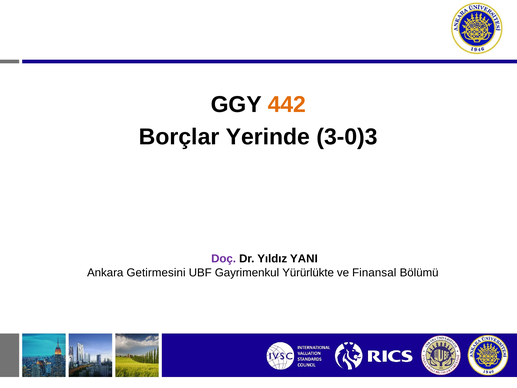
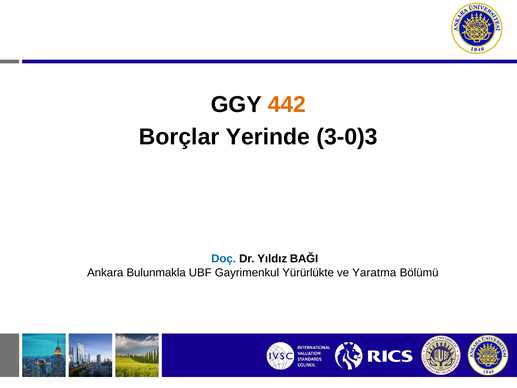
Doç colour: purple -> blue (224, 259)
YANI: YANI -> BAĞI (304, 259)
Getirmesini: Getirmesini -> Bulunmakla (156, 272)
Finansal: Finansal -> Yaratma (374, 272)
